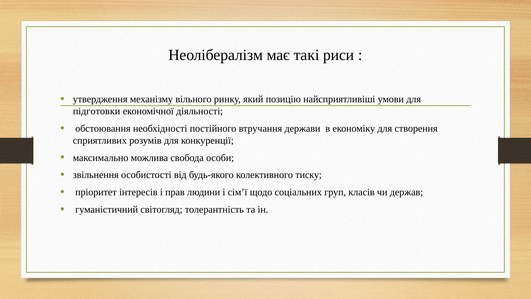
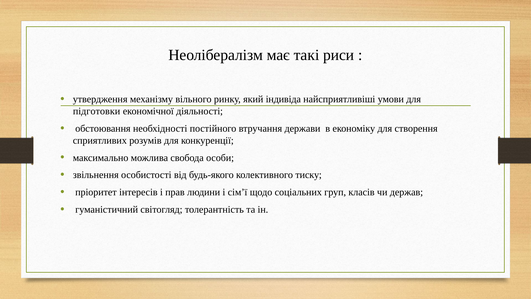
позицію: позицію -> індивіда (283, 99)
